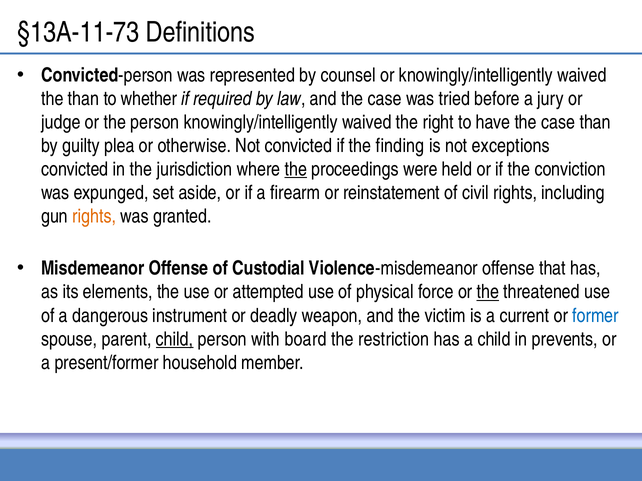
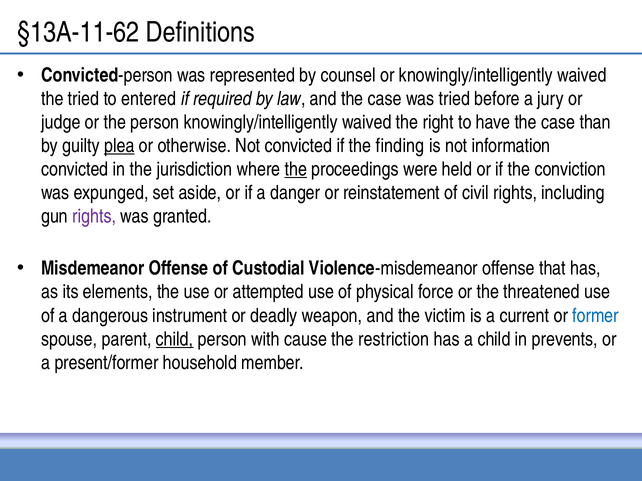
§13A-11-73: §13A-11-73 -> §13A-11-62 (78, 32)
the than: than -> tried (84, 99)
whether: whether -> entered (149, 99)
plea underline: none -> present (119, 146)
exceptions: exceptions -> information (511, 146)
firearm: firearm -> danger (295, 193)
rights colour: orange -> purple (94, 216)
the underline: present -> none (488, 292)
board: board -> cause (306, 339)
